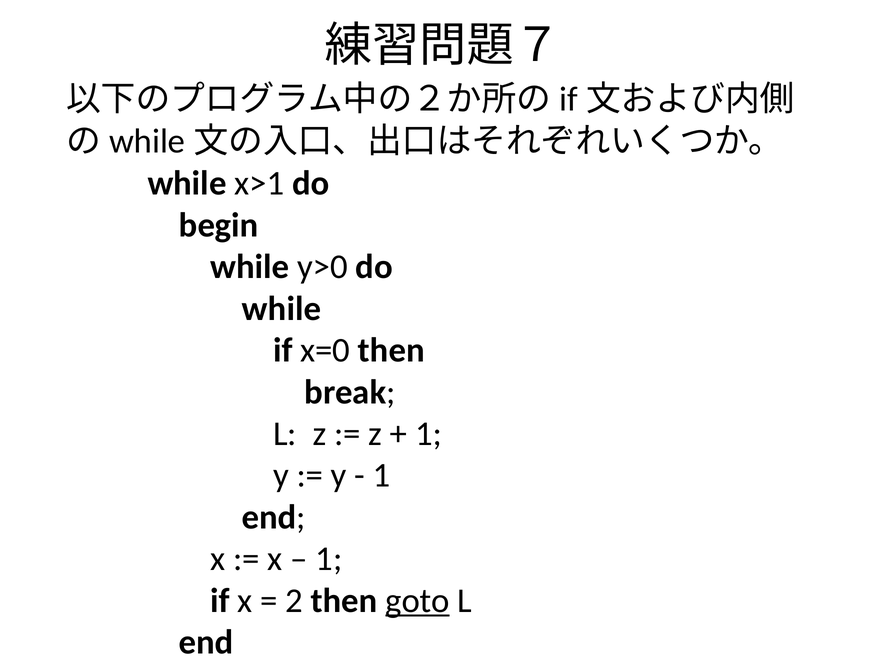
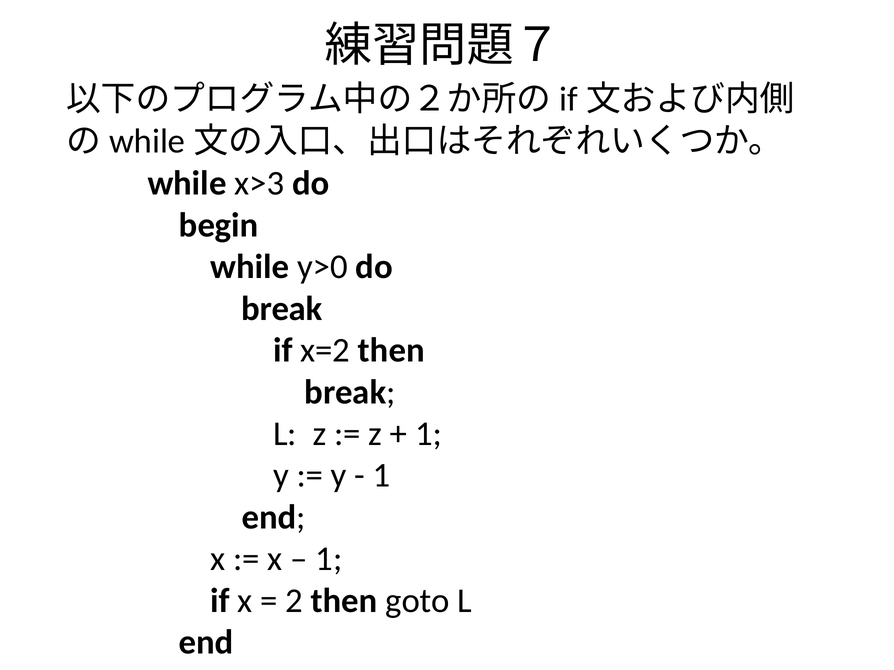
x>1: x>1 -> x>3 (259, 184)
while: while -> break (282, 309)
x=0: x=0 -> x=2 (325, 351)
goto underline: present -> none (417, 601)
